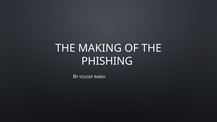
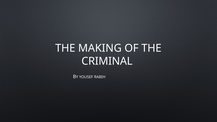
PHISHING: PHISHING -> CRIMINAL (107, 61)
